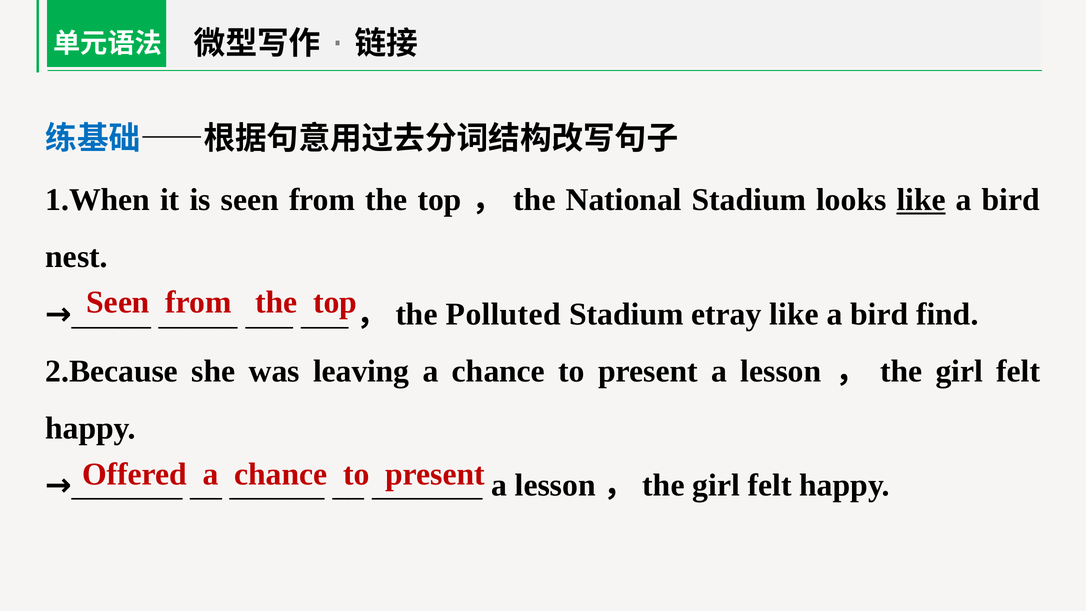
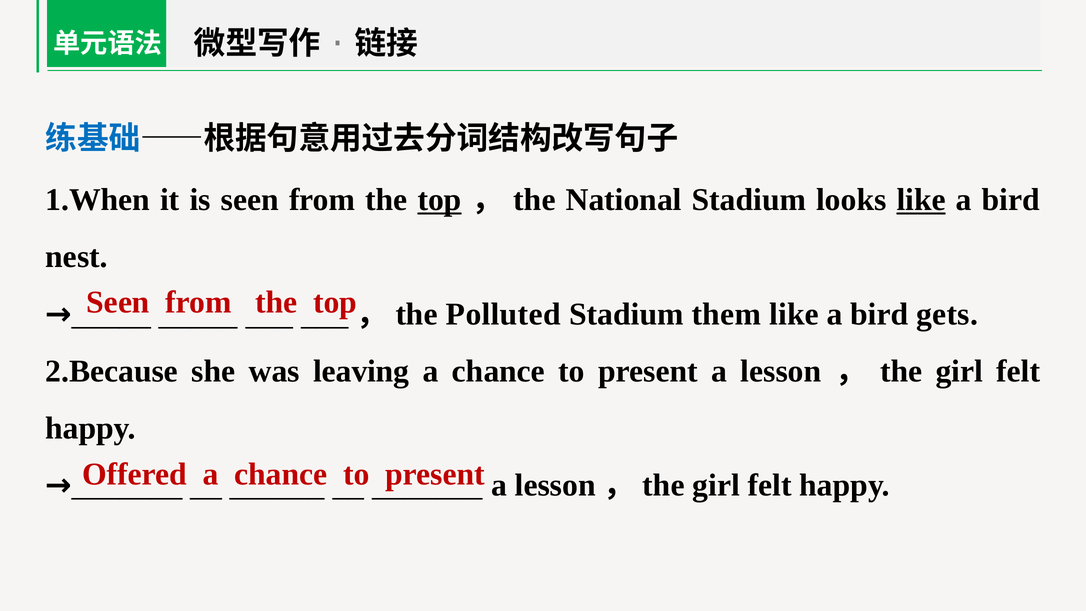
top underline: none -> present (440, 200)
etray: etray -> them (726, 314)
find: find -> gets (947, 314)
